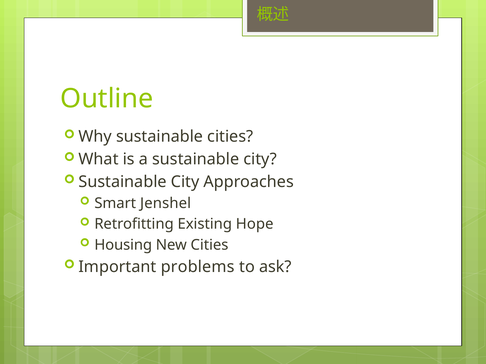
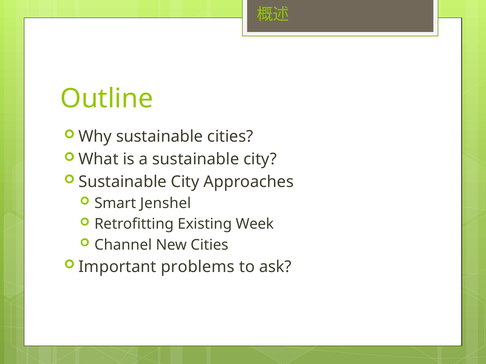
Hope: Hope -> Week (255, 224)
Housing: Housing -> Channel (123, 245)
